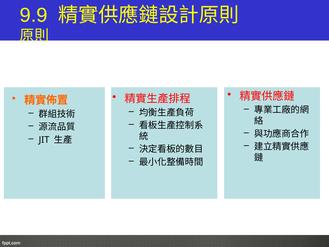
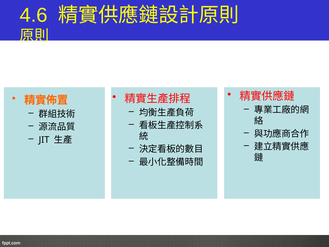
9.9: 9.9 -> 4.6 (34, 15)
